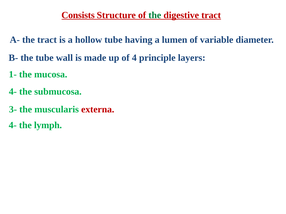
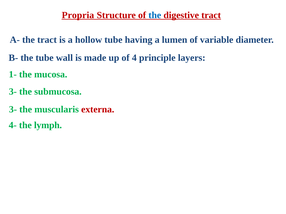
Consists: Consists -> Propria (78, 15)
the colour: green -> blue (155, 15)
4-: 4- -> 3- (13, 92)
